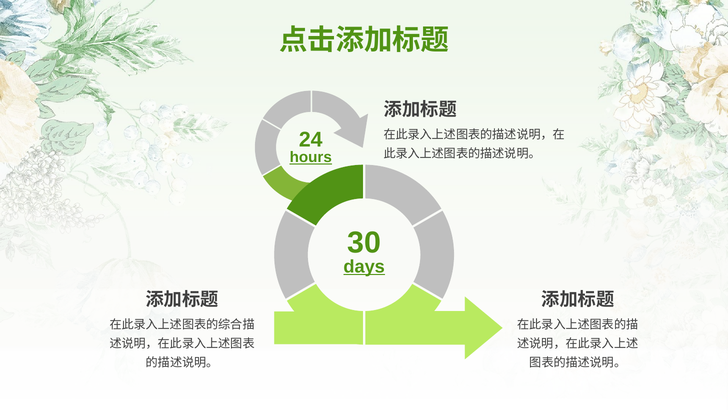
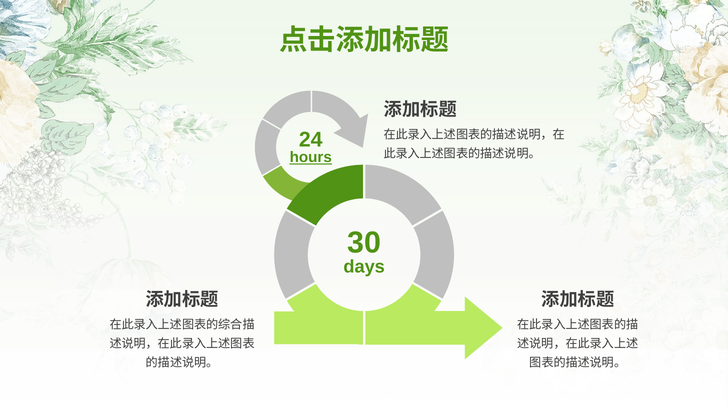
days underline: present -> none (364, 266)
